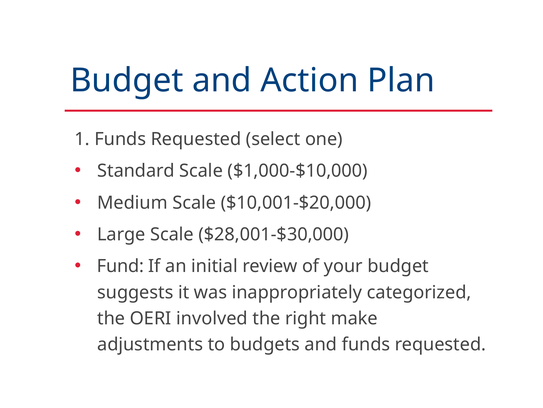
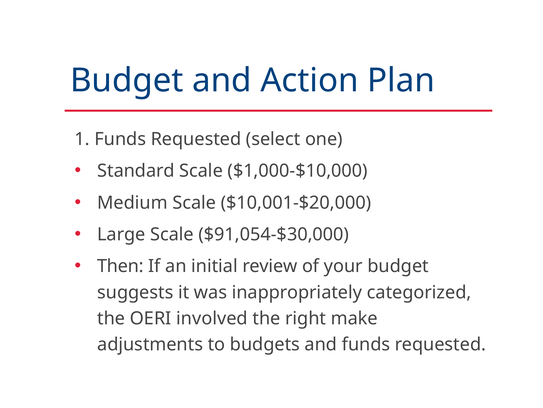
$28,001-$30,000: $28,001-$30,000 -> $91,054-$30,000 (274, 234)
Fund: Fund -> Then (120, 266)
